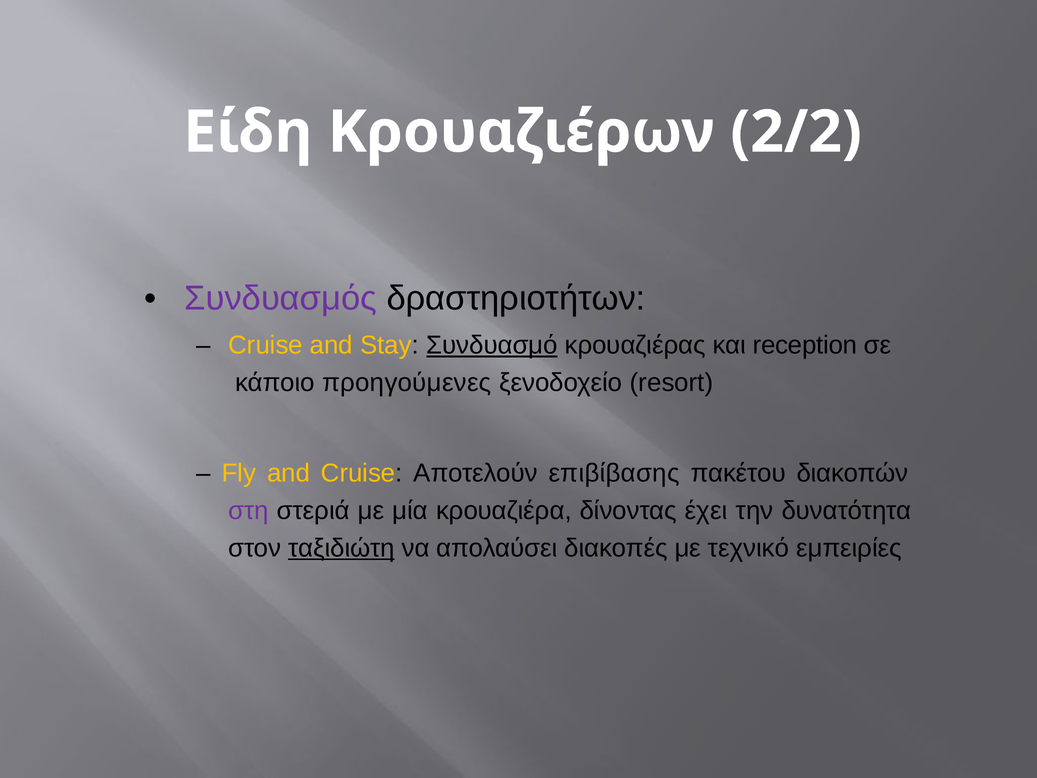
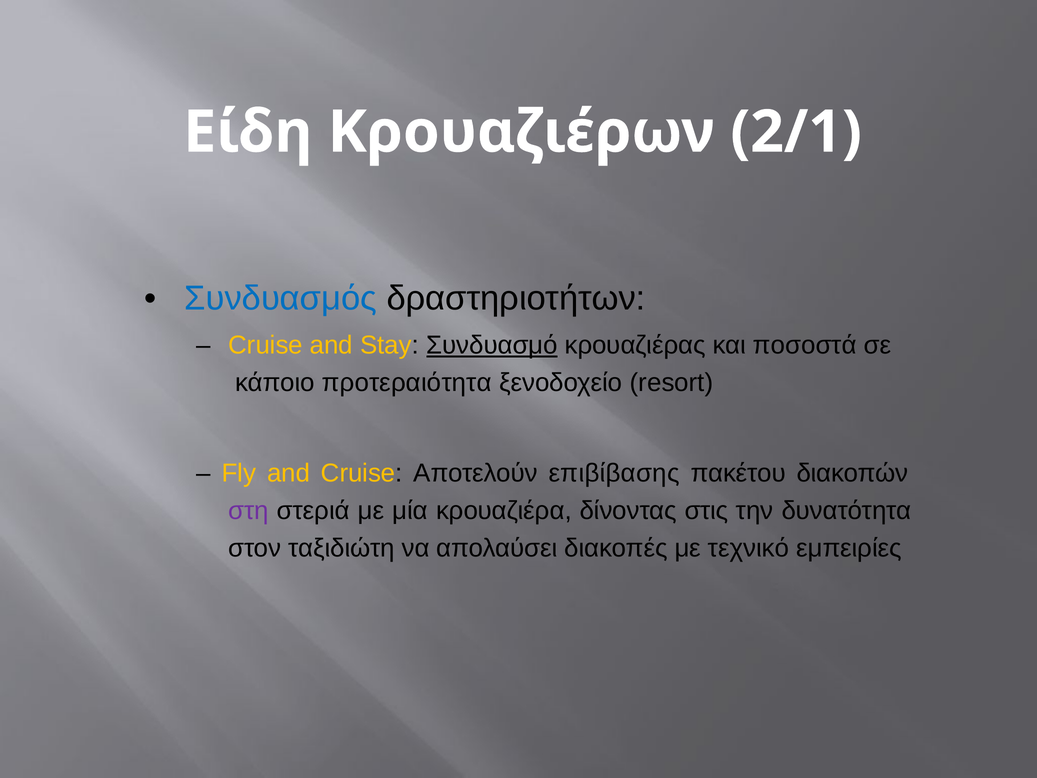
2/2: 2/2 -> 2/1 (796, 132)
Συνδυασμός colour: purple -> blue (281, 298)
reception: reception -> ποσοστά (805, 345)
προηγούμενες: προηγούμενες -> προτεραιότητα (407, 383)
έχει: έχει -> στις (706, 510)
ταξιδιώτη underline: present -> none (341, 548)
